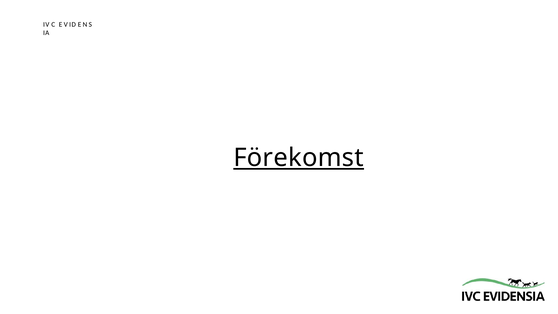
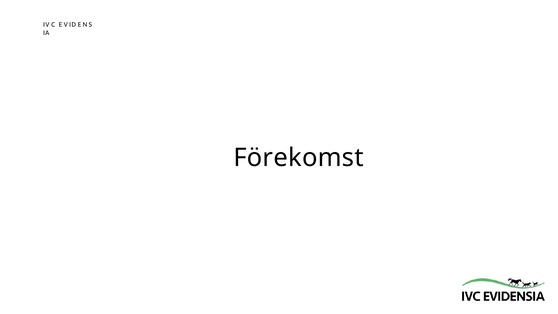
Förekomst underline: present -> none (299, 158)
